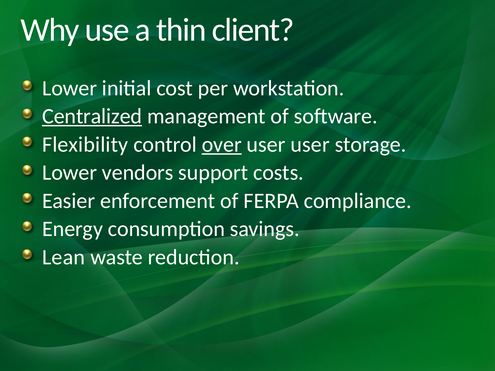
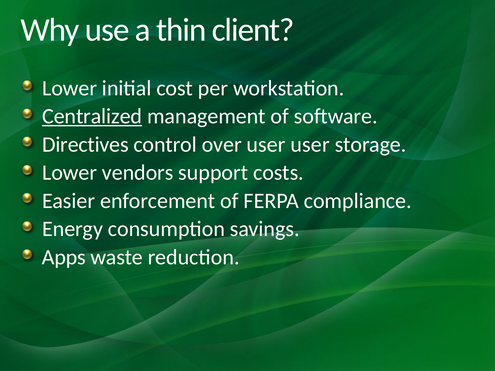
Flexibility: Flexibility -> Directives (85, 145)
over underline: present -> none (222, 145)
Lean: Lean -> Apps (64, 257)
